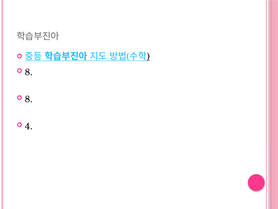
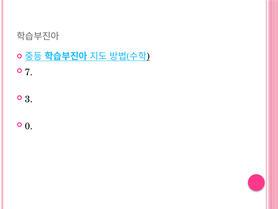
8: 8 -> 7 (29, 72)
8: 8 -> 3 (29, 99)
4: 4 -> 0 (29, 126)
